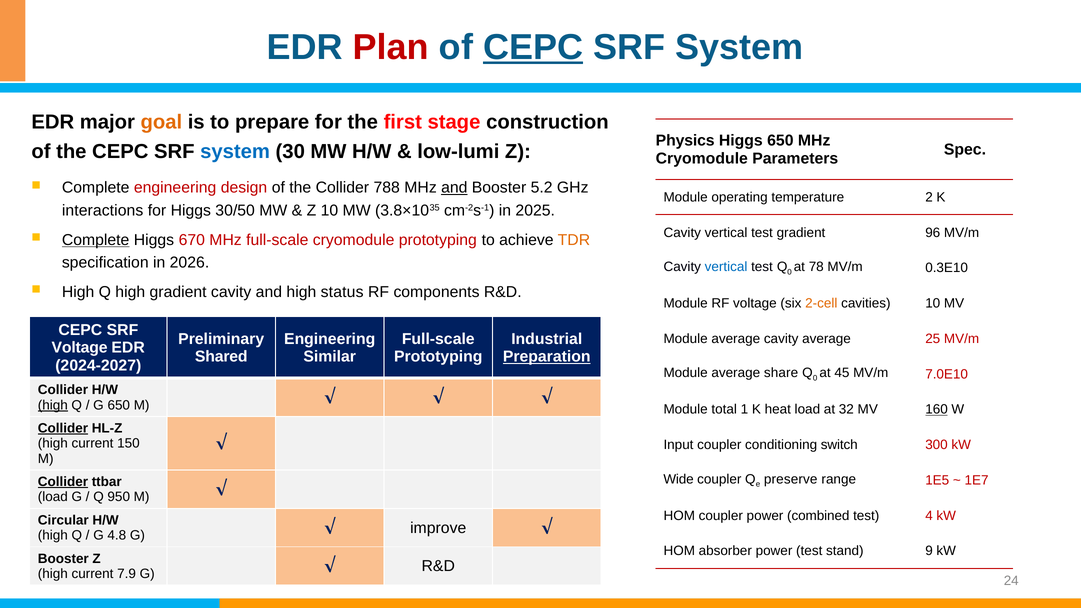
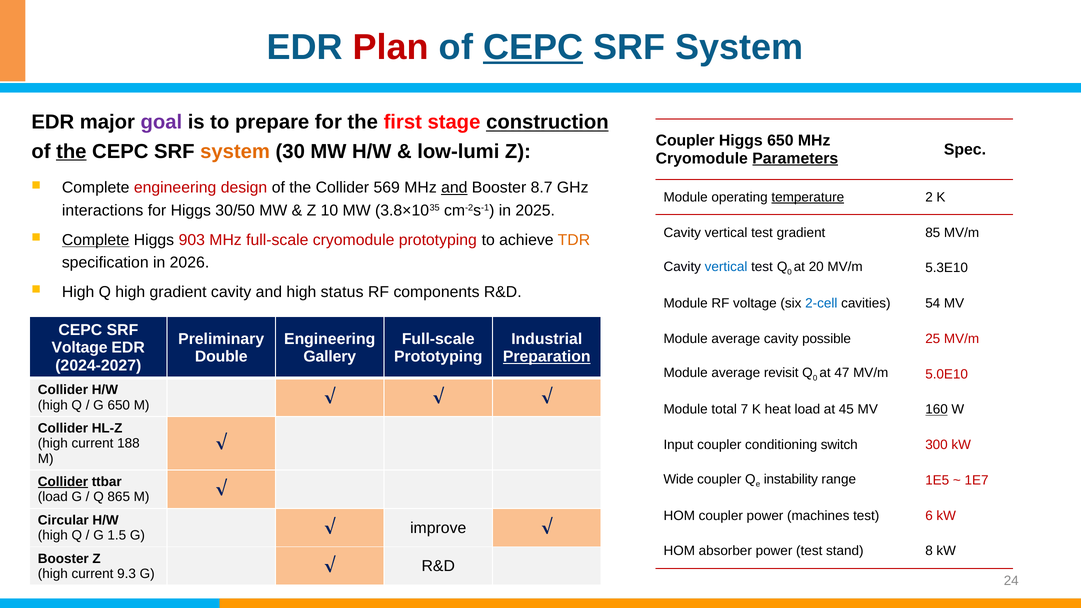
goal colour: orange -> purple (161, 122)
construction underline: none -> present (547, 122)
Physics: Physics -> Coupler (685, 141)
the underline: none -> present (71, 151)
system colour: blue -> orange (235, 151)
Parameters underline: none -> present (795, 158)
788: 788 -> 569 (387, 188)
5.2: 5.2 -> 8.7 (542, 188)
temperature underline: none -> present (808, 197)
96: 96 -> 85 (933, 233)
670: 670 -> 903 (192, 240)
78: 78 -> 20 (816, 267)
0.3E10: 0.3E10 -> 5.3E10 (947, 268)
2-cell colour: orange -> blue (821, 303)
cavities 10: 10 -> 54 (933, 303)
cavity average: average -> possible (827, 339)
Shared: Shared -> Double (221, 357)
Similar: Similar -> Gallery (330, 357)
share: share -> revisit (781, 373)
45: 45 -> 47 (842, 373)
7.0E10: 7.0E10 -> 5.0E10 (947, 374)
high underline: present -> none (53, 405)
1: 1 -> 7 (744, 410)
32: 32 -> 45 (846, 410)
Collider underline: present -> none (63, 428)
150: 150 -> 188 (128, 443)
preserve: preserve -> instability (791, 479)
950: 950 -> 865 (119, 497)
combined: combined -> machines (818, 516)
4: 4 -> 6 (929, 516)
4.8: 4.8 -> 1.5 (117, 535)
9: 9 -> 8 (929, 551)
7.9: 7.9 -> 9.3 (127, 574)
